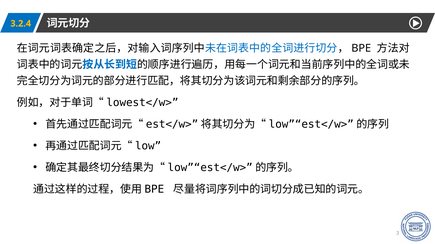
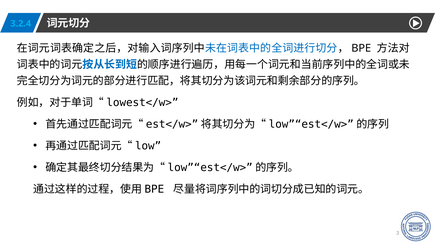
3.2.4 colour: yellow -> light blue (21, 24)
